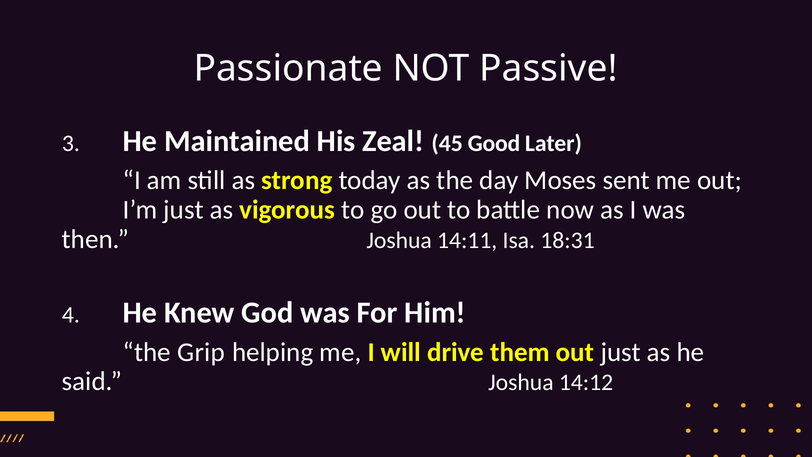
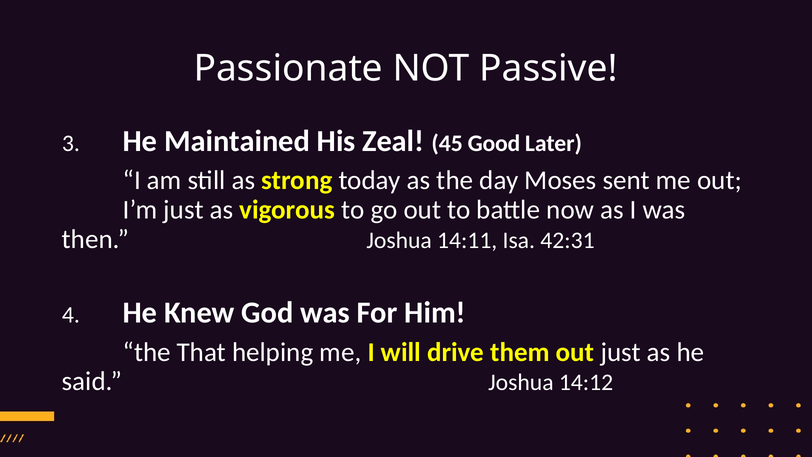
18:31: 18:31 -> 42:31 (567, 240)
Grip: Grip -> That (201, 352)
